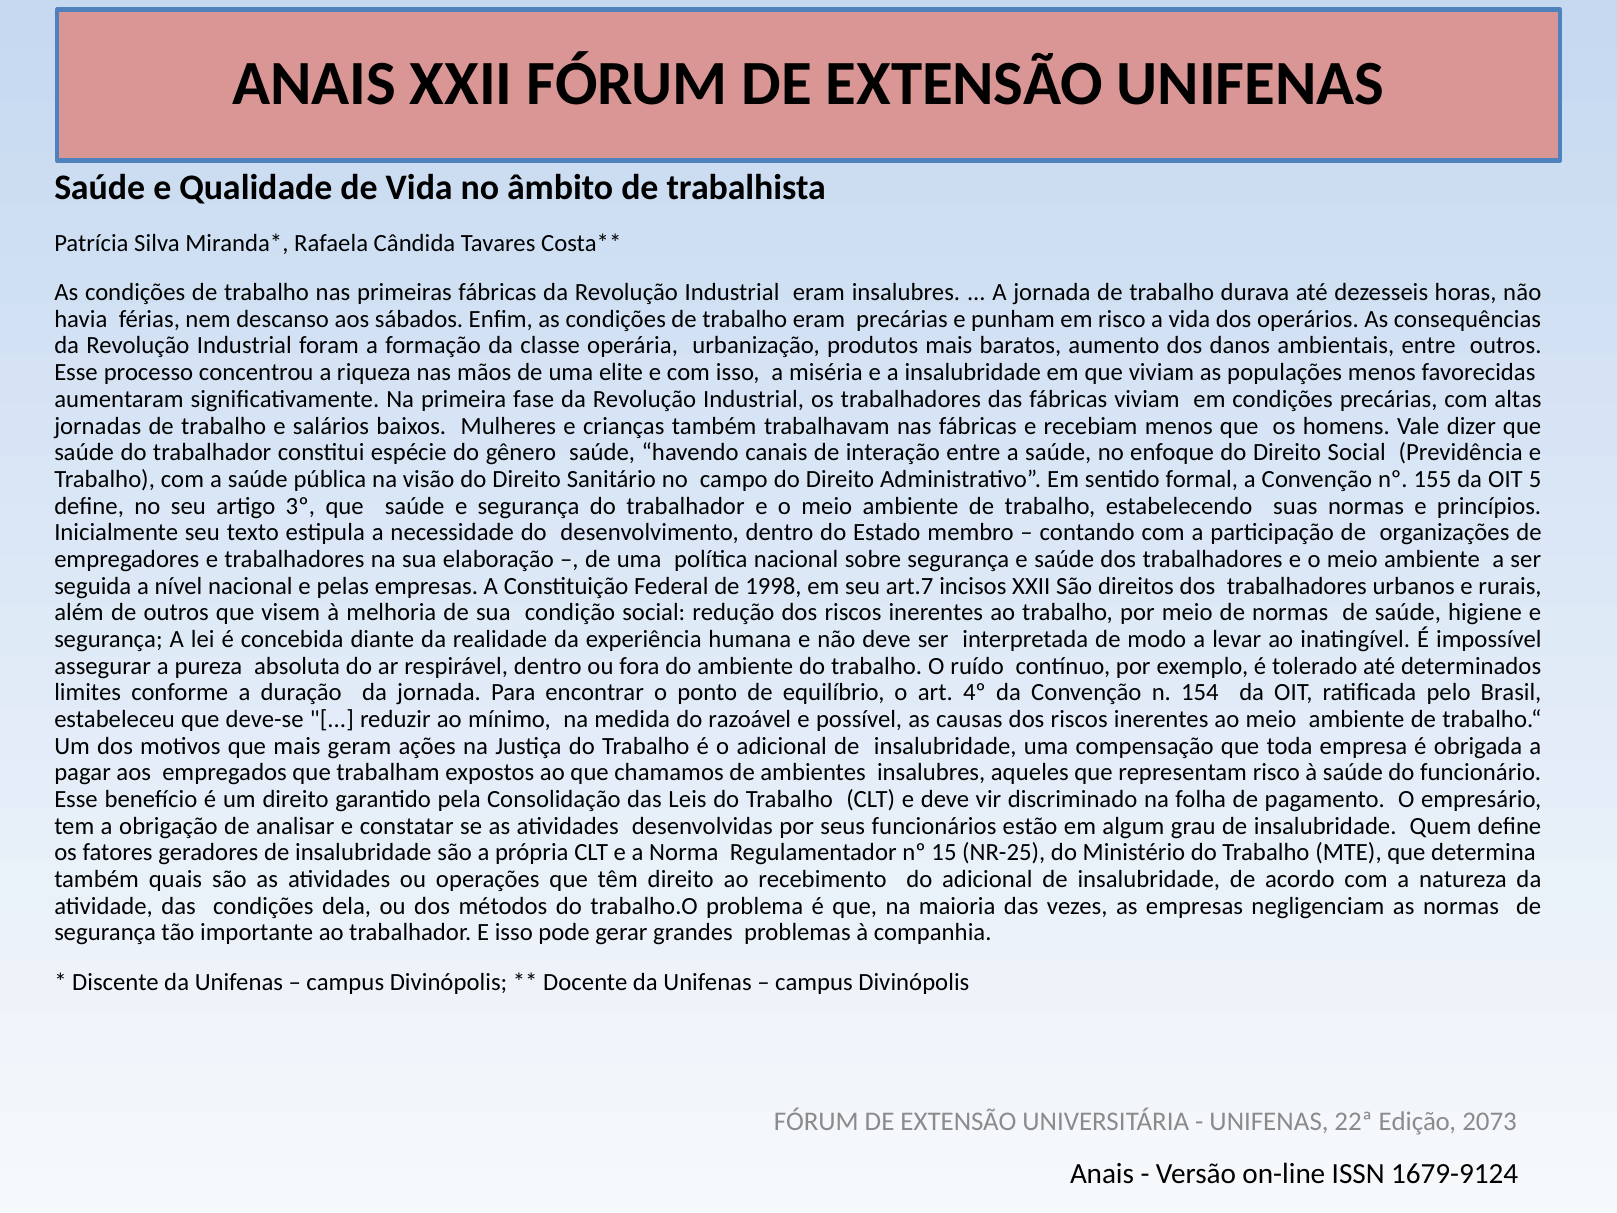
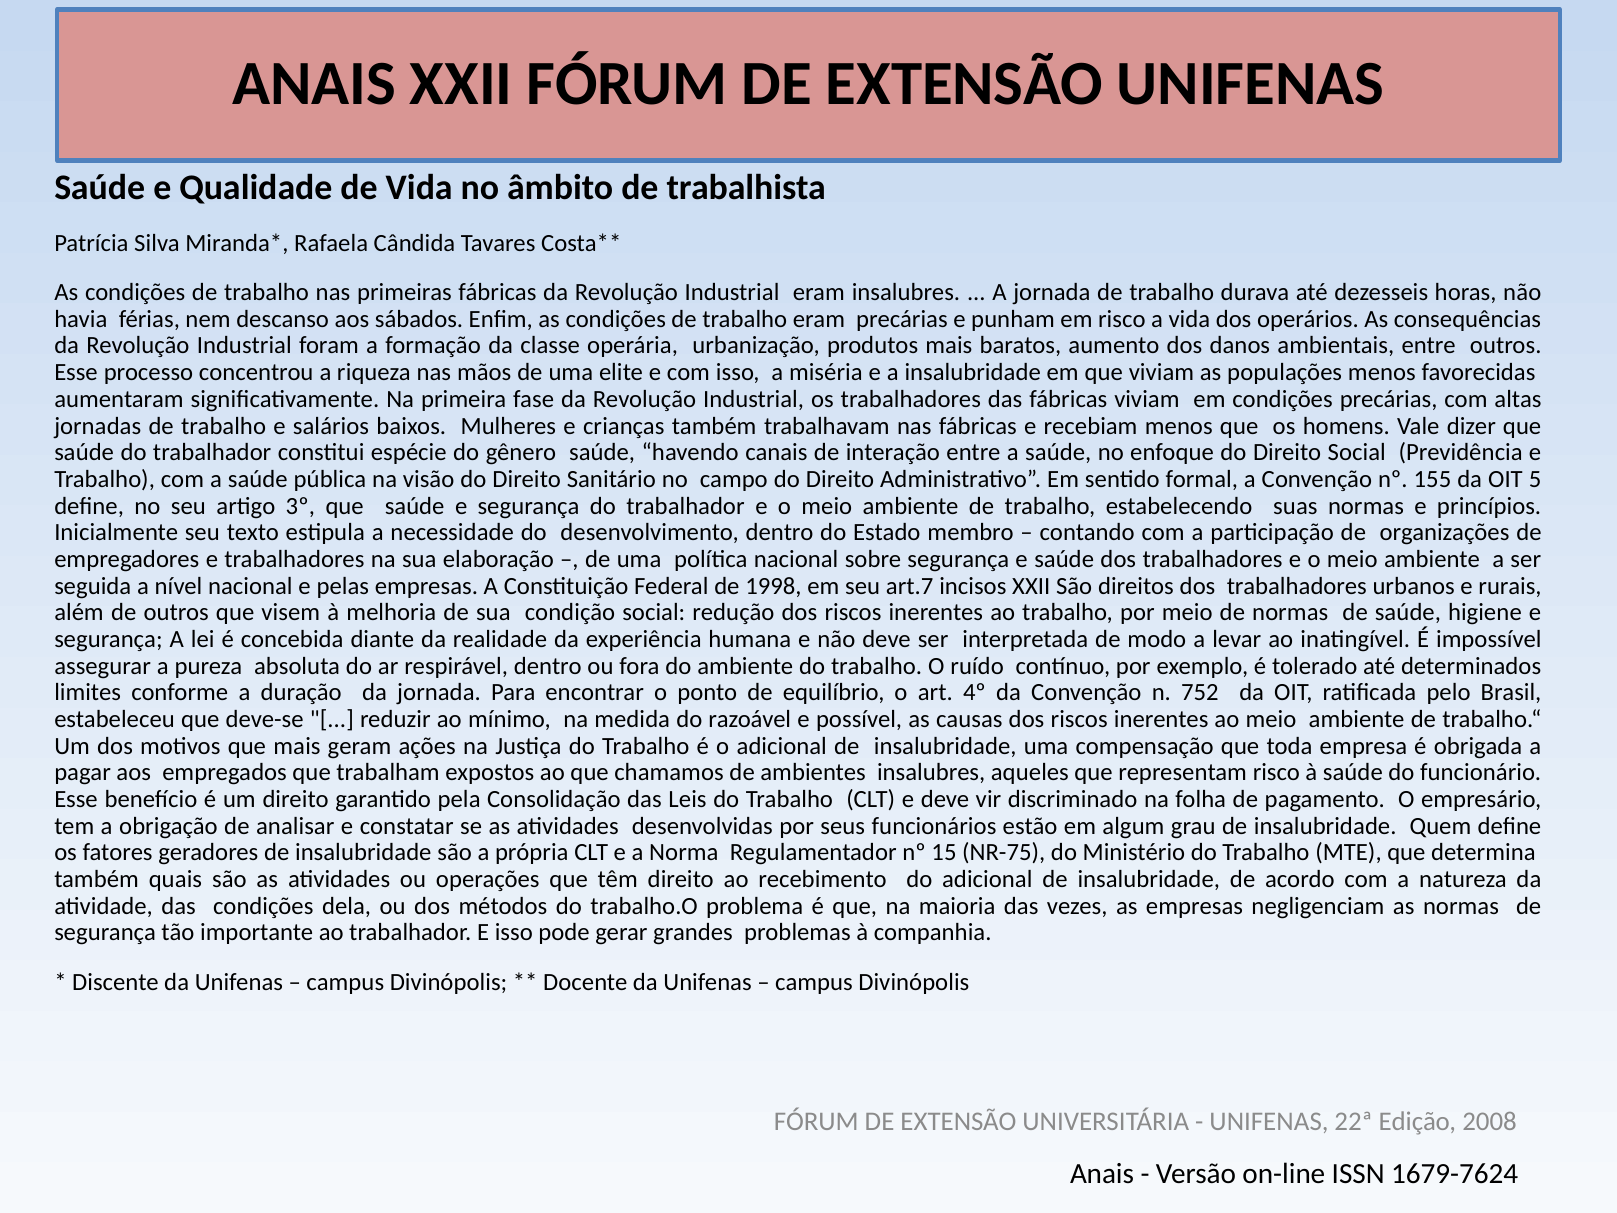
154: 154 -> 752 (1200, 693)
NR-25: NR-25 -> NR-75 (1004, 853)
2073: 2073 -> 2008 (1490, 1121)
1679-9124: 1679-9124 -> 1679-7624 (1455, 1174)
